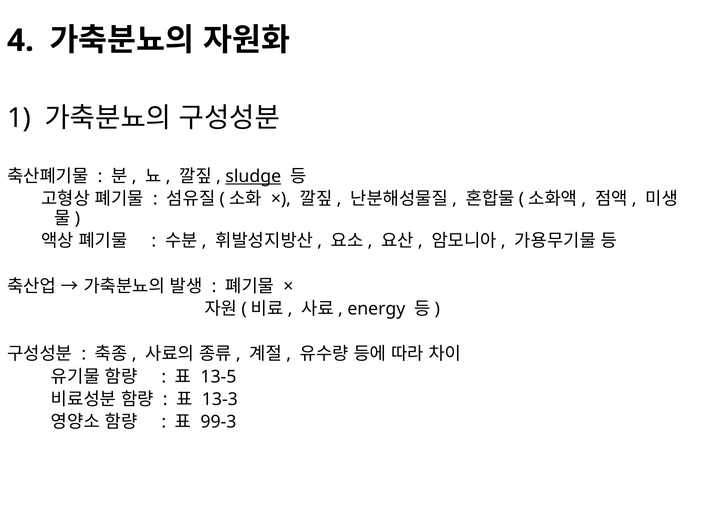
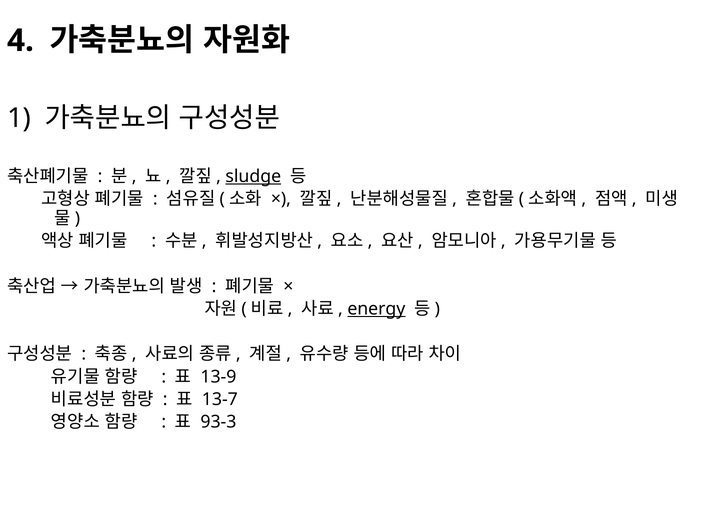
energy underline: none -> present (376, 309)
13-5: 13-5 -> 13-9 (218, 377)
13-3: 13-3 -> 13-7 (220, 399)
99-3: 99-3 -> 93-3 (218, 422)
